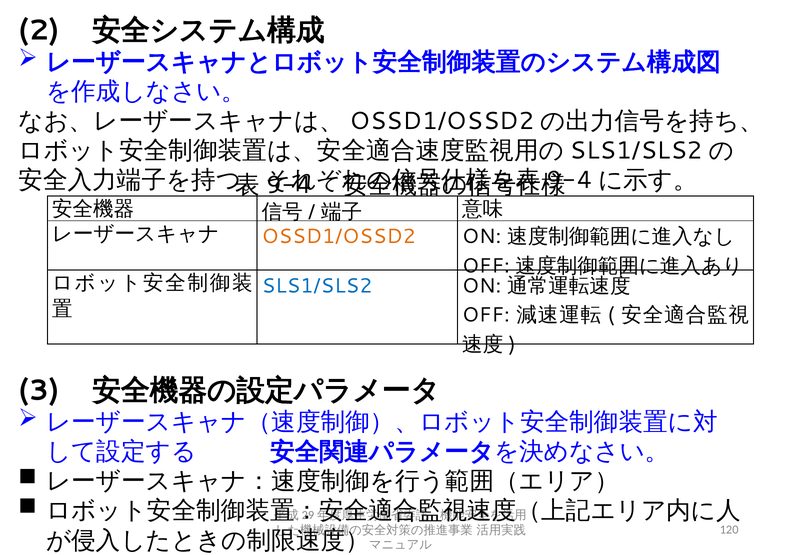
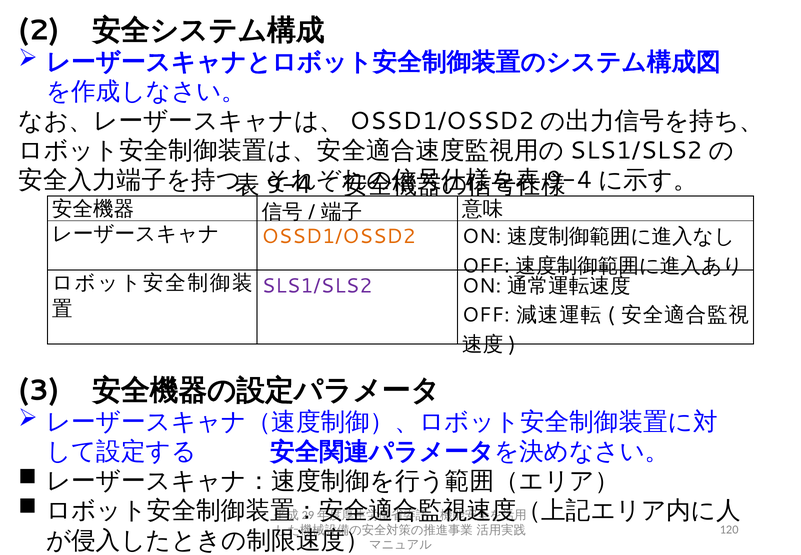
SLS1/SLS2 colour: blue -> purple (317, 286)
